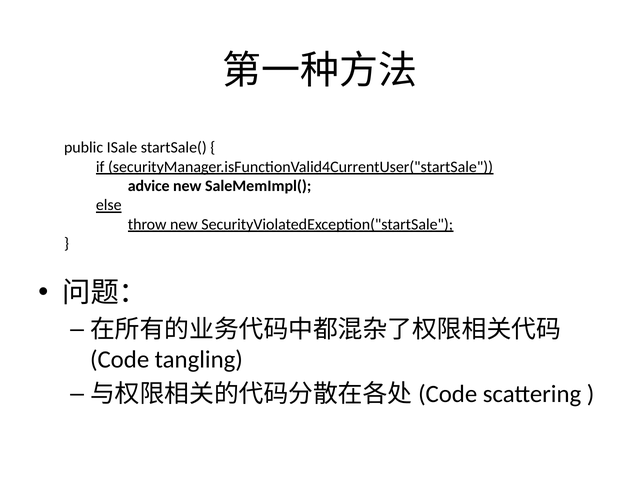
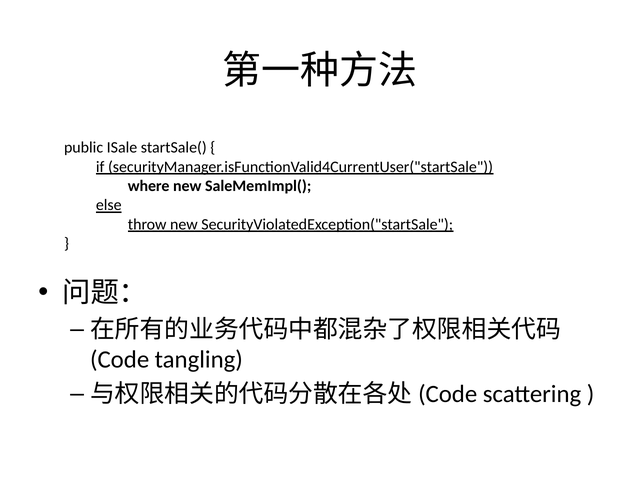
advice: advice -> where (149, 186)
